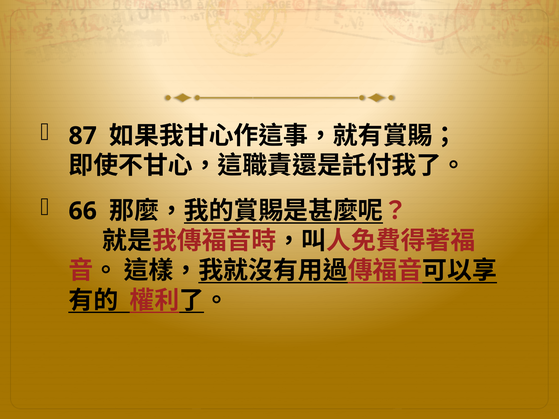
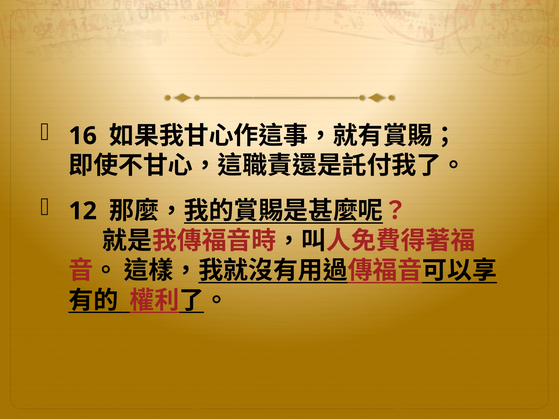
87: 87 -> 16 (83, 136)
66: 66 -> 12 (83, 211)
